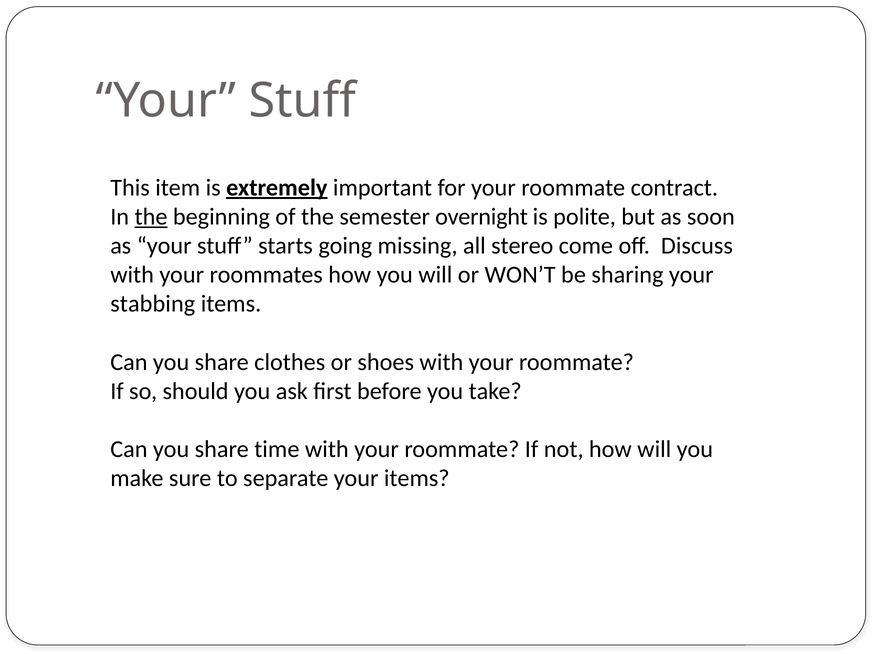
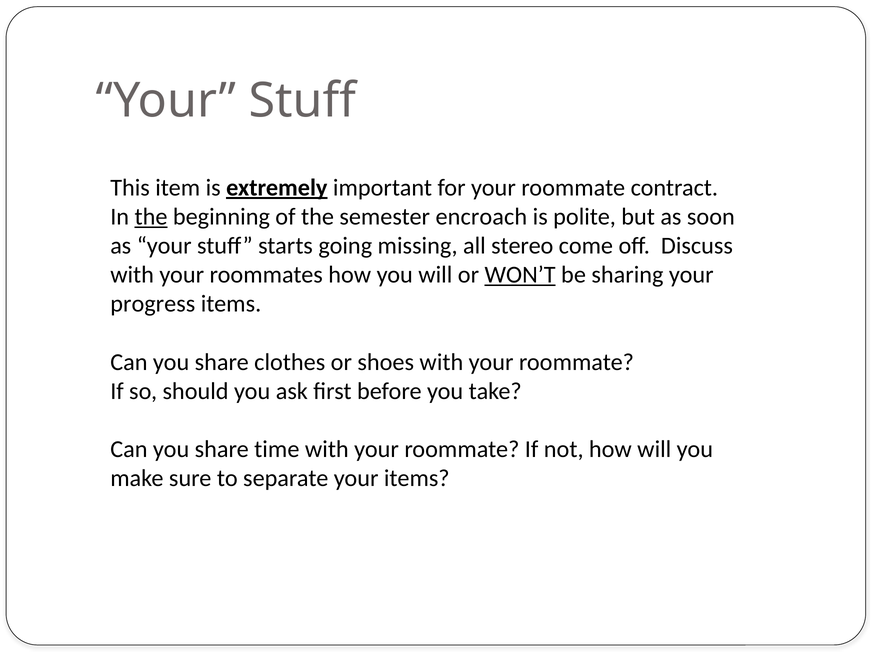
overnight: overnight -> encroach (481, 217)
WON’T underline: none -> present (520, 275)
stabbing: stabbing -> progress (153, 304)
